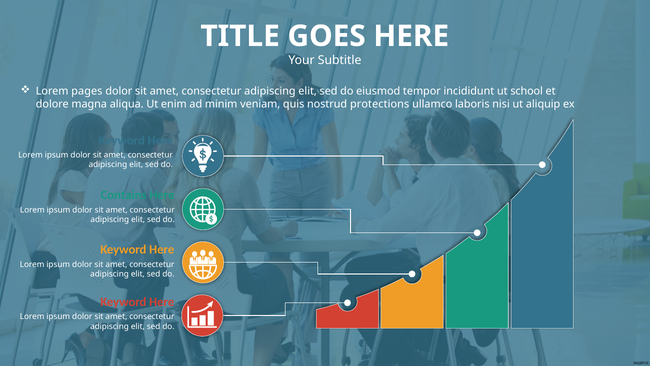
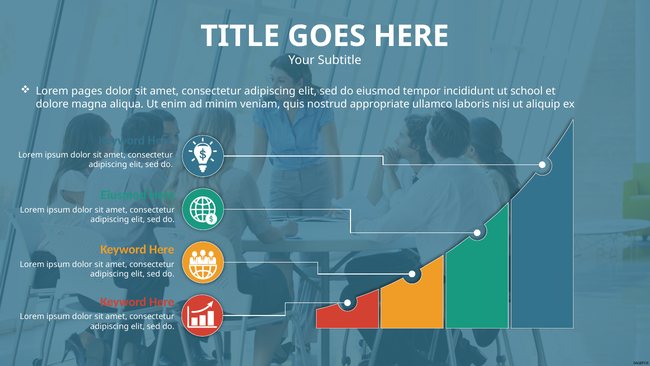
protections: protections -> appropriate (380, 104)
Contains: Contains -> Eiusmod (124, 195)
